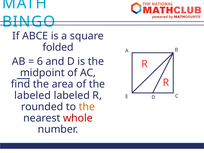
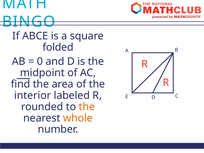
6: 6 -> 0 (40, 61)
labeled: labeled -> interior (33, 95)
whole colour: red -> orange (78, 118)
